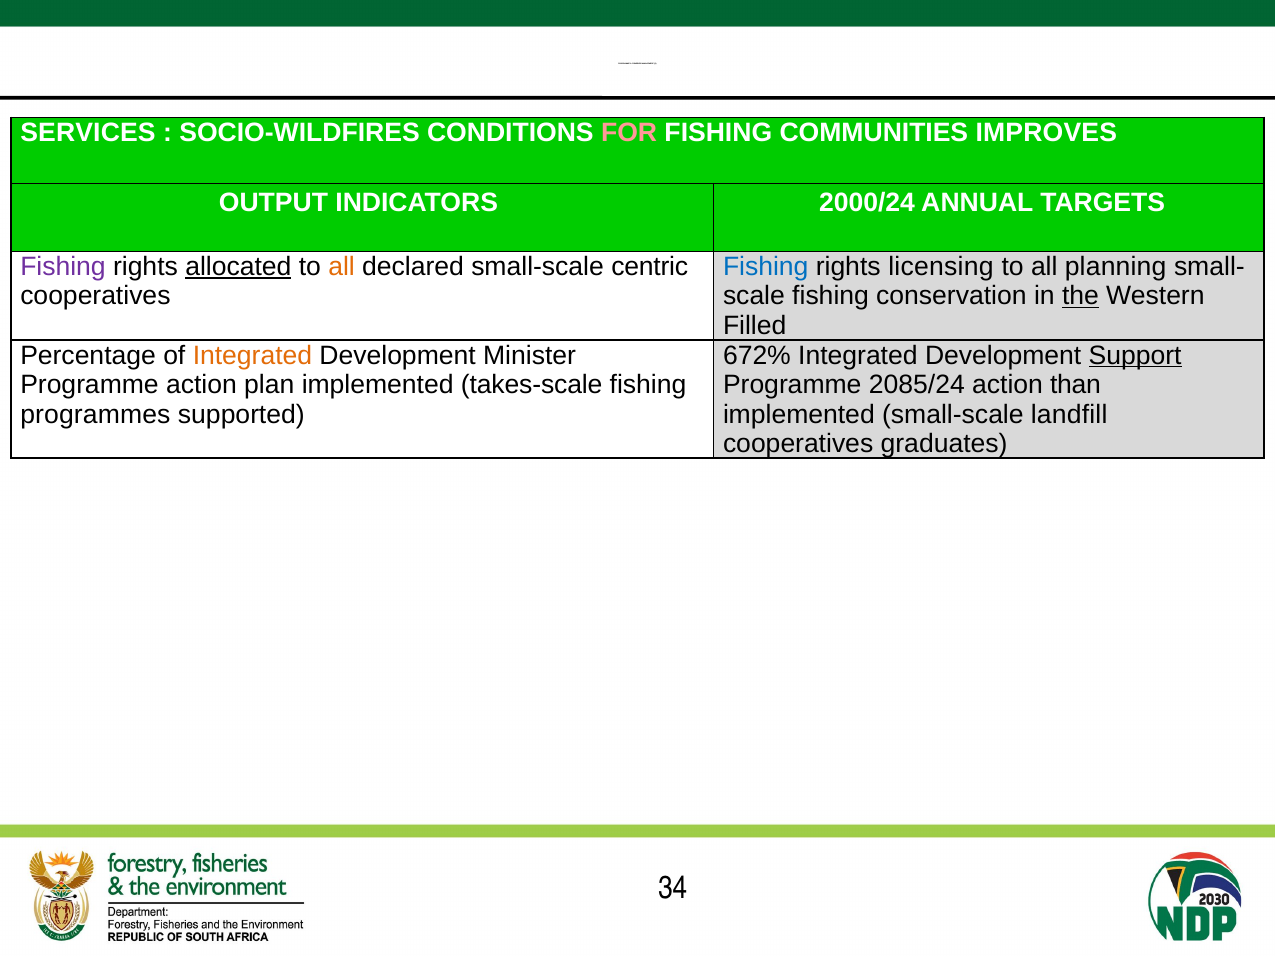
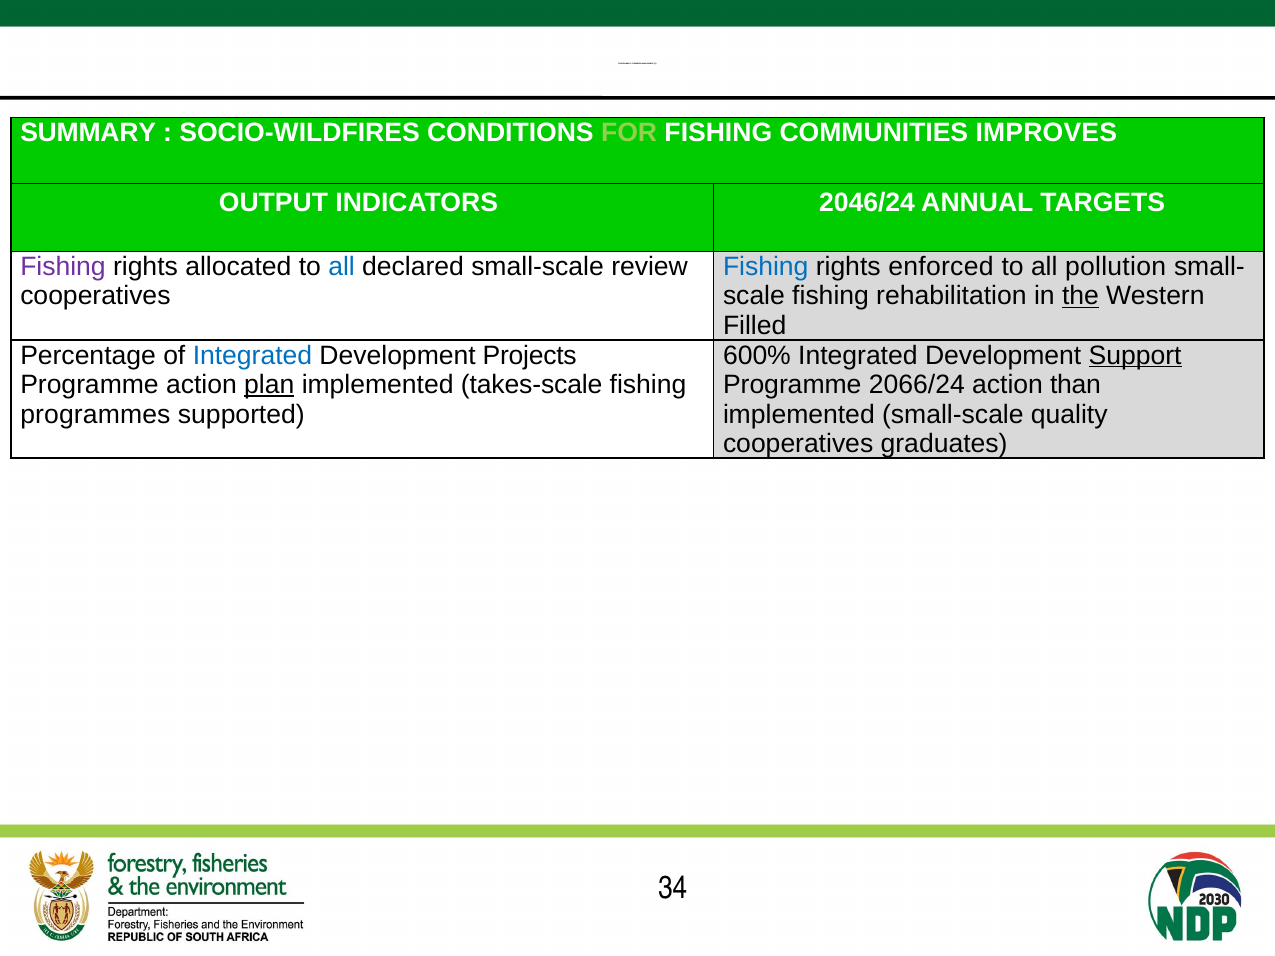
SERVICES: SERVICES -> SUMMARY (88, 133)
FOR colour: pink -> light green (629, 133)
2000/24: 2000/24 -> 2046/24 (867, 203)
allocated underline: present -> none (238, 267)
all colour: orange -> blue (342, 267)
centric: centric -> review (650, 267)
licensing: licensing -> enforced (941, 267)
planning: planning -> pollution (1116, 267)
conservation: conservation -> rehabilitation (951, 296)
Integrated colour: orange -> blue (252, 355)
Minister: Minister -> Projects (530, 355)
672%: 672% -> 600% (757, 355)
plan underline: none -> present (269, 385)
2085/24: 2085/24 -> 2066/24 (917, 385)
landfill: landfill -> quality (1069, 414)
